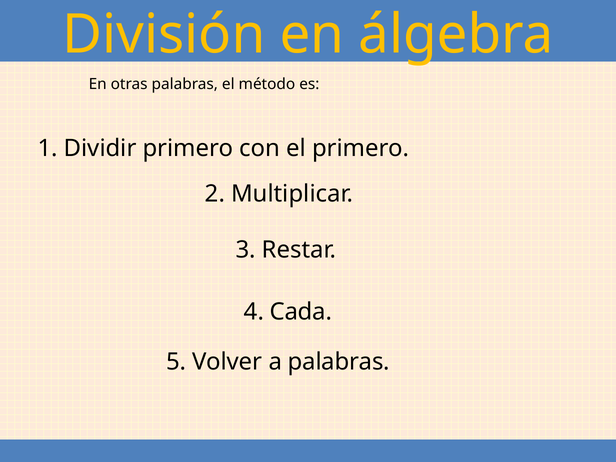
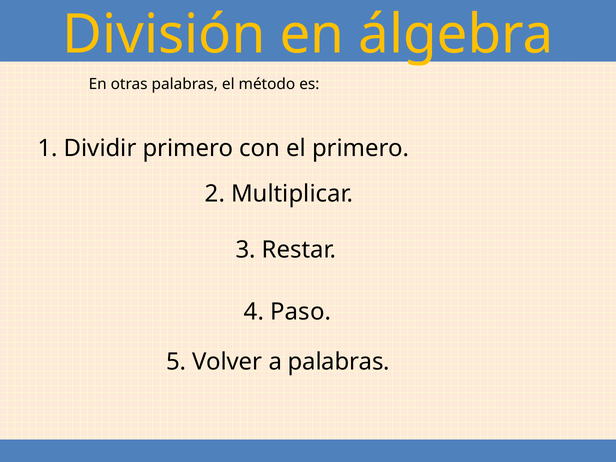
Cada: Cada -> Paso (301, 312)
